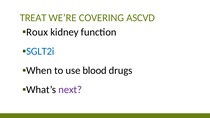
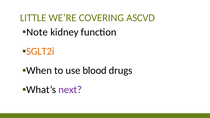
TREAT: TREAT -> LITTLE (33, 18)
Roux: Roux -> Note (37, 32)
SGLT2i colour: blue -> orange (40, 51)
